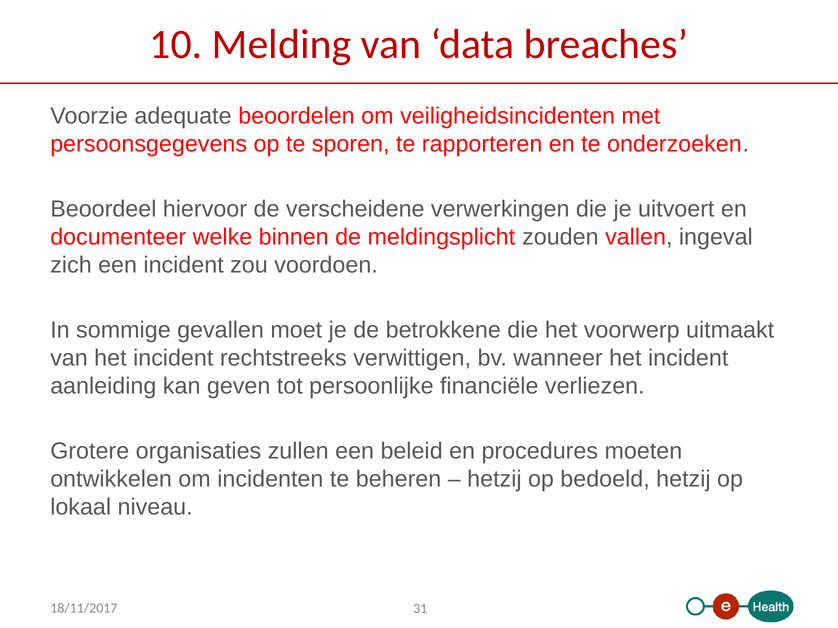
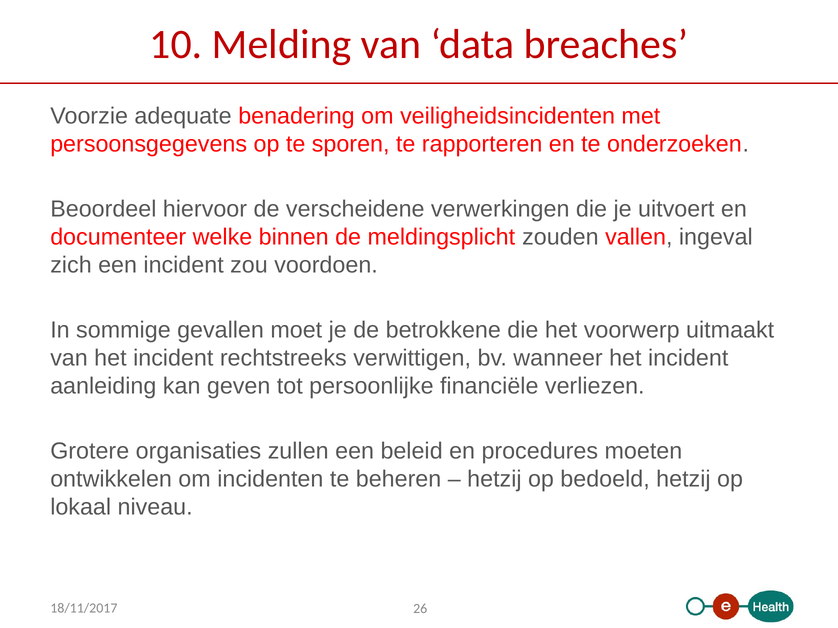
beoordelen: beoordelen -> benadering (296, 116)
31: 31 -> 26 (420, 609)
